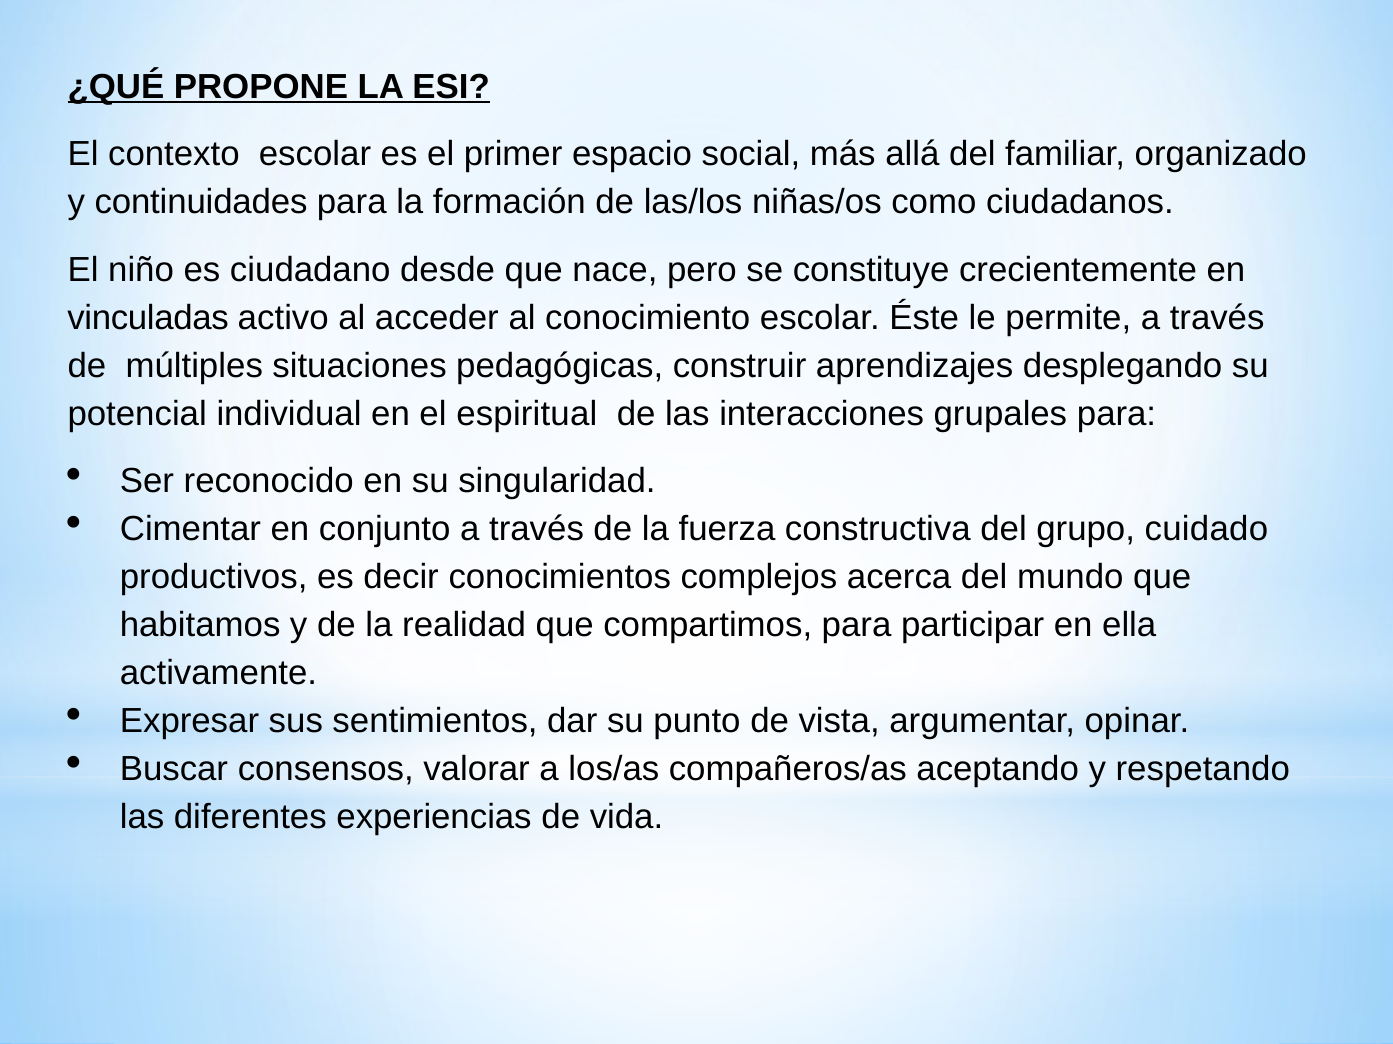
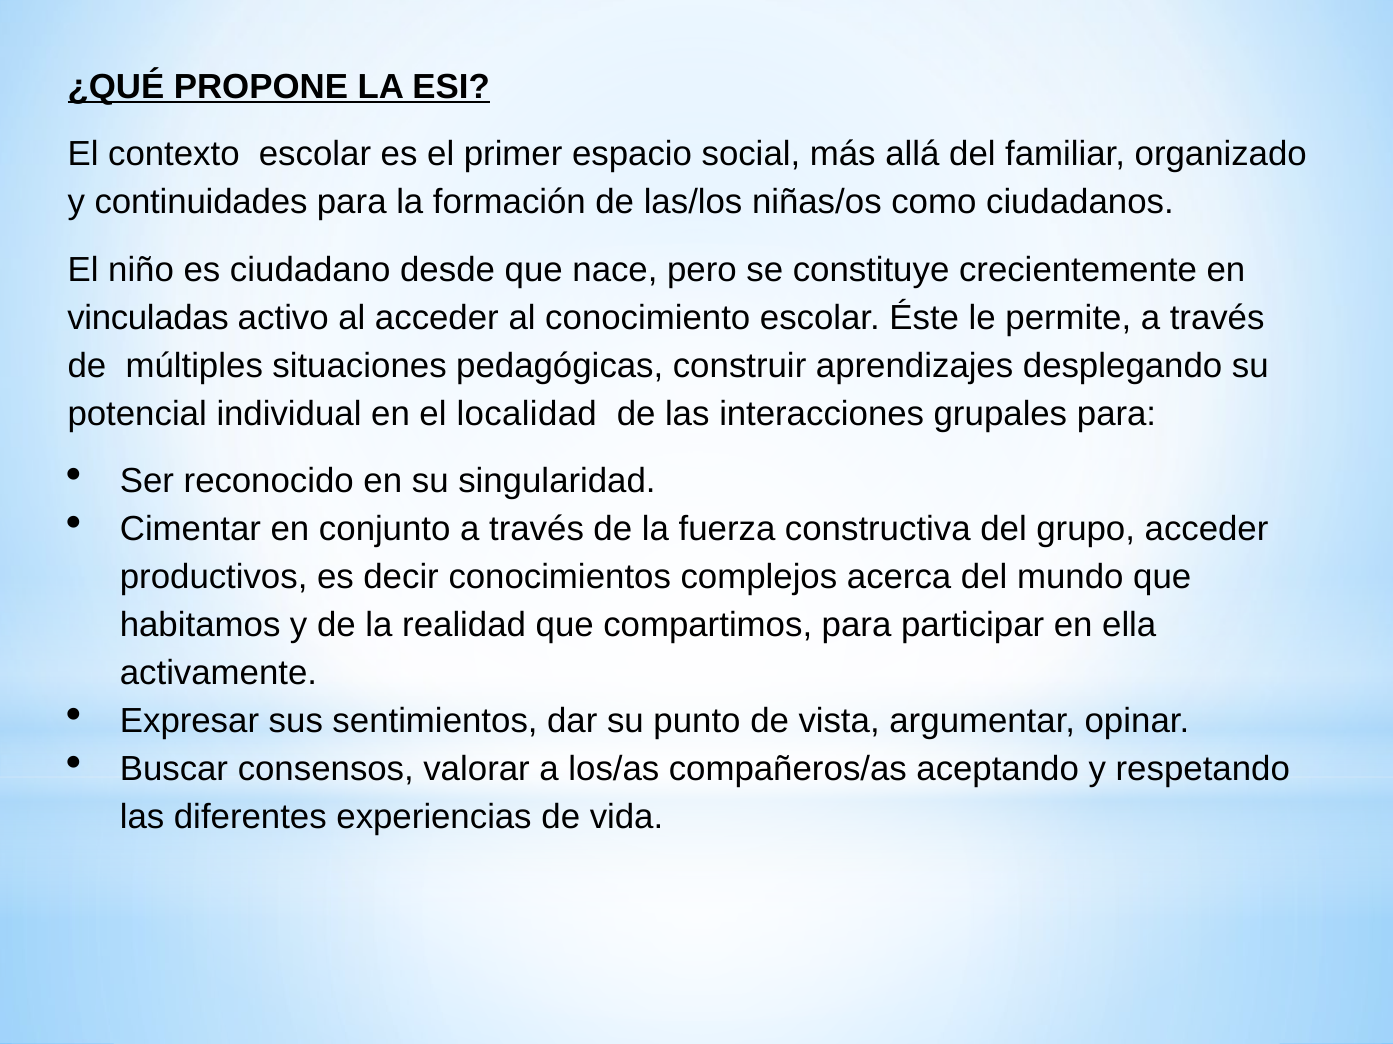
espiritual: espiritual -> localidad (527, 414)
grupo cuidado: cuidado -> acceder (1207, 530)
